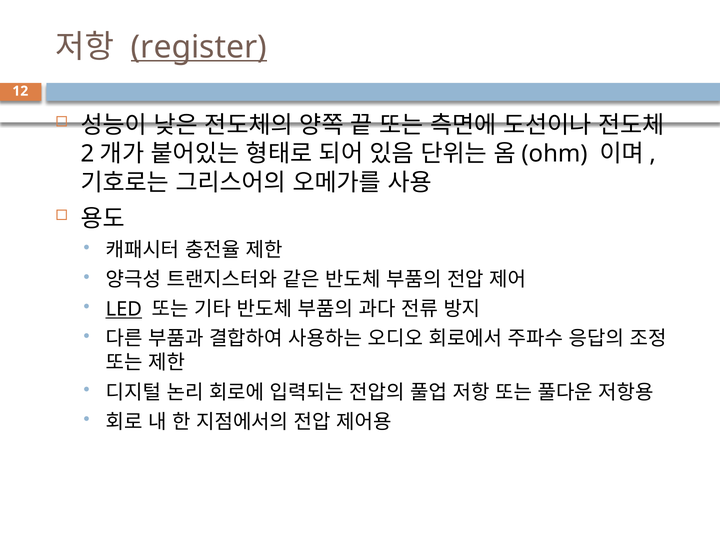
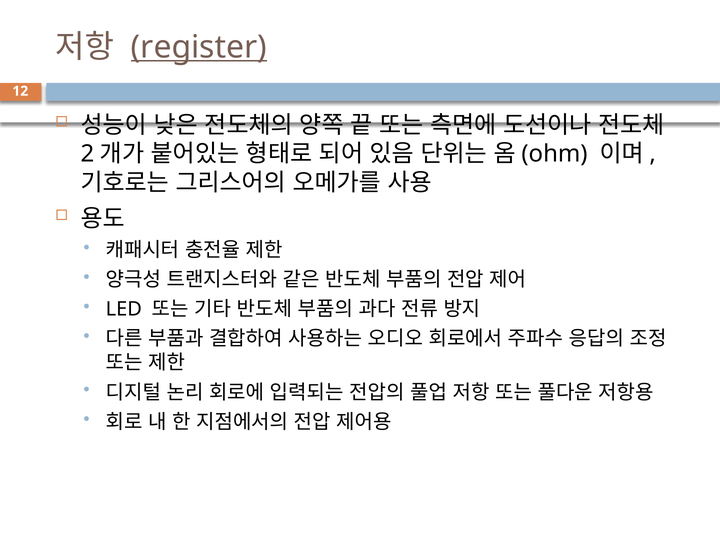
LED underline: present -> none (124, 309)
